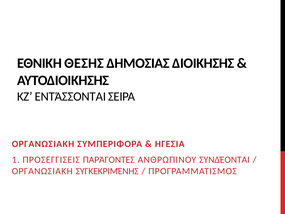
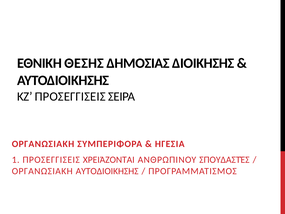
ΚΖ ΕΝΤΆΣΣΟΝΤΑΙ: ΕΝΤΆΣΣΟΝΤΑΙ -> ΠΡΟΣΕΓΓΙΣΕΙΣ (70, 96)
ΠΑΡΆΓΟΝΤΕΣ: ΠΑΡΆΓΟΝΤΕΣ -> ΧΡΕΙΆΖΟΝΤΑΙ (109, 160)
ΣΥΝΔΈΟΝΤΑΙ: ΣΥΝΔΈΟΝΤΑΙ -> ΣΠΟΥΔΑΣΤΈΣ (224, 160)
ΟΡΓΑΝΩΣΙΑΚΗ ΣΥΓΚΕΚΡΙΜΈΝΗΣ: ΣΥΓΚΕΚΡΙΜΈΝΗΣ -> ΑΥΤΟΔΙΟΙΚΗΣΗΣ (107, 171)
